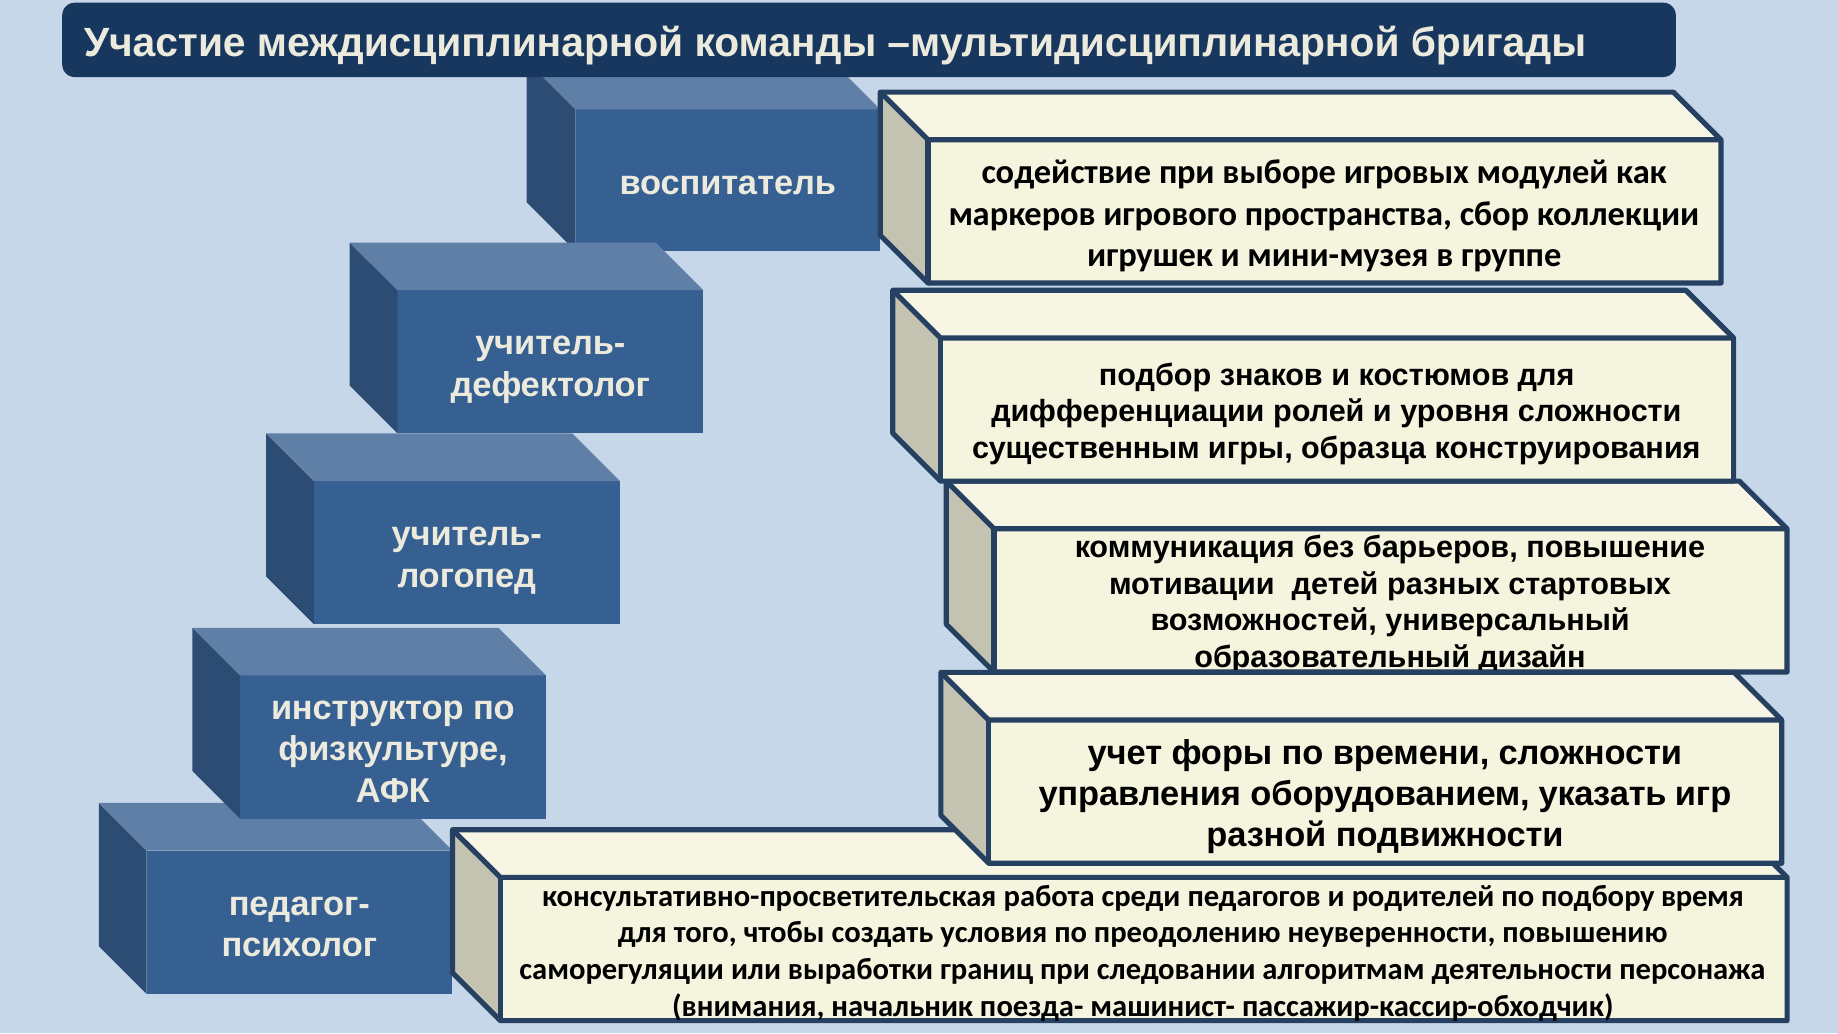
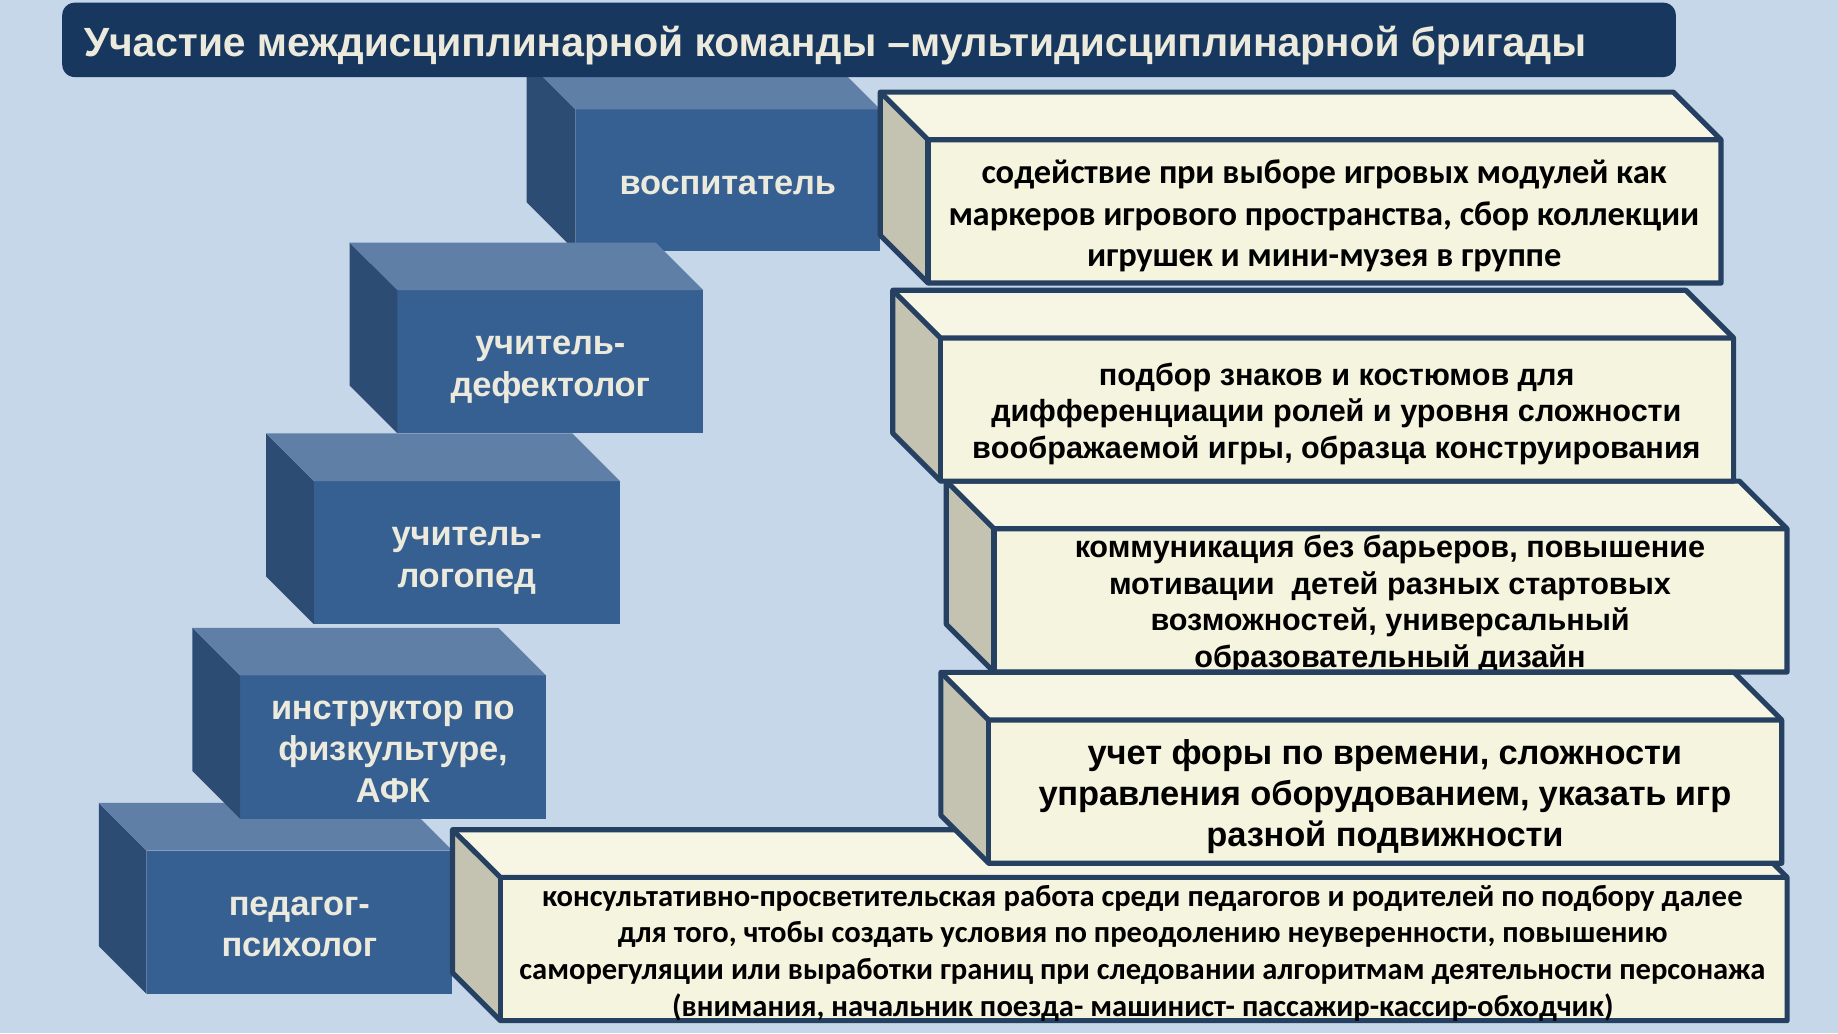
существенным: существенным -> воображаемой (1086, 448)
время: время -> далее (1702, 896)
